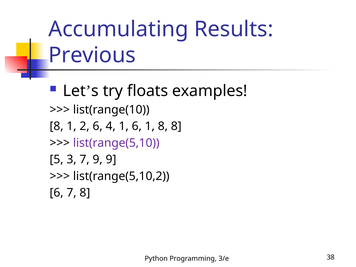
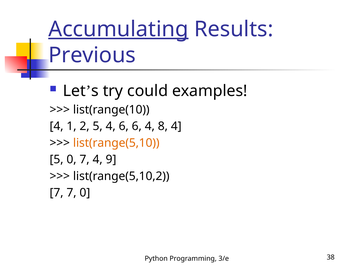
Accumulating underline: none -> present (118, 29)
floats: floats -> could (148, 91)
8: 8 -> 4 (57, 126)
2 6: 6 -> 5 (98, 126)
4 1: 1 -> 6 (124, 126)
6 1: 1 -> 4 (150, 126)
8 8: 8 -> 4 (176, 126)
list(range(5,10 colour: purple -> orange (116, 143)
5 3: 3 -> 0 (71, 159)
7 9: 9 -> 4 (98, 159)
6: 6 -> 7 (57, 193)
7 8: 8 -> 0 (85, 193)
